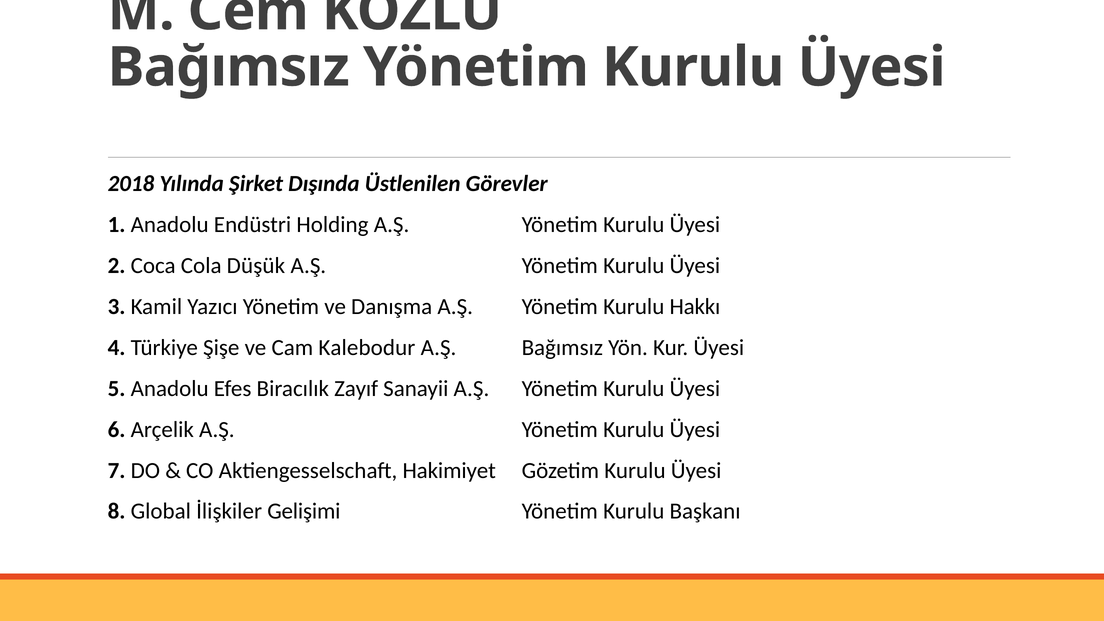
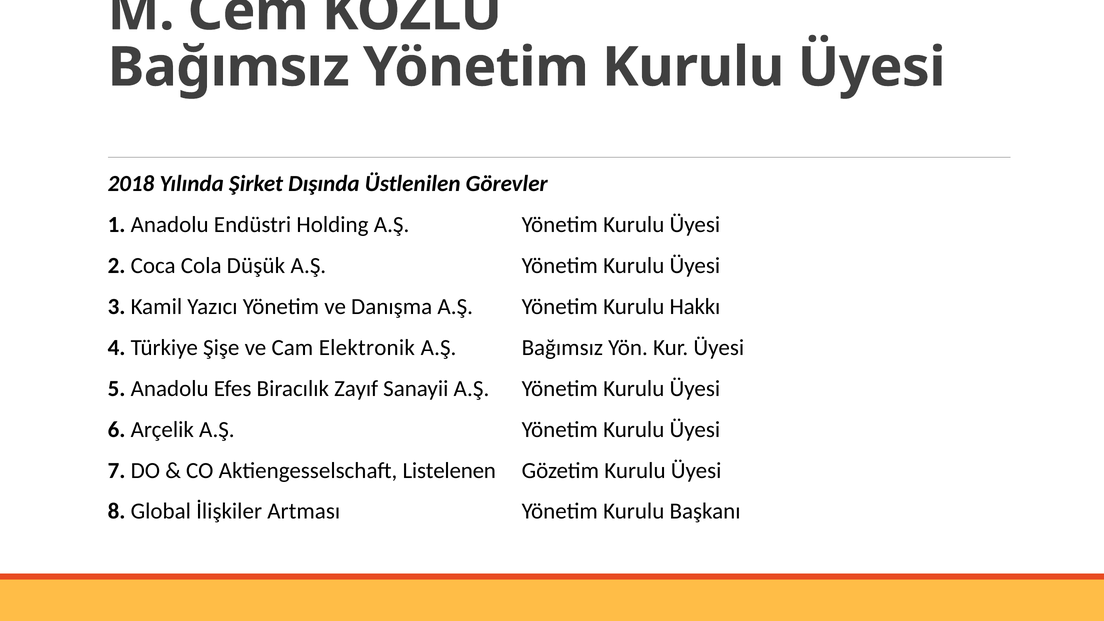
Kalebodur: Kalebodur -> Elektronik (367, 347)
Hakimiyet: Hakimiyet -> Listelenen (449, 470)
Gelişimi: Gelişimi -> Artması (304, 511)
